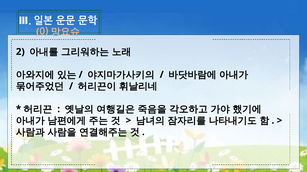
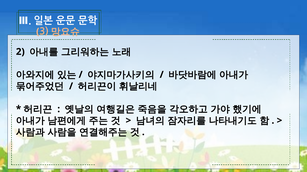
0: 0 -> 3 (44, 32)
